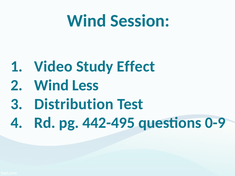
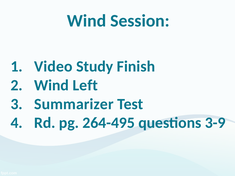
Effect: Effect -> Finish (136, 67)
Less: Less -> Left (85, 85)
Distribution: Distribution -> Summarizer (74, 104)
442-495: 442-495 -> 264-495 (109, 123)
0-9: 0-9 -> 3-9 (215, 123)
